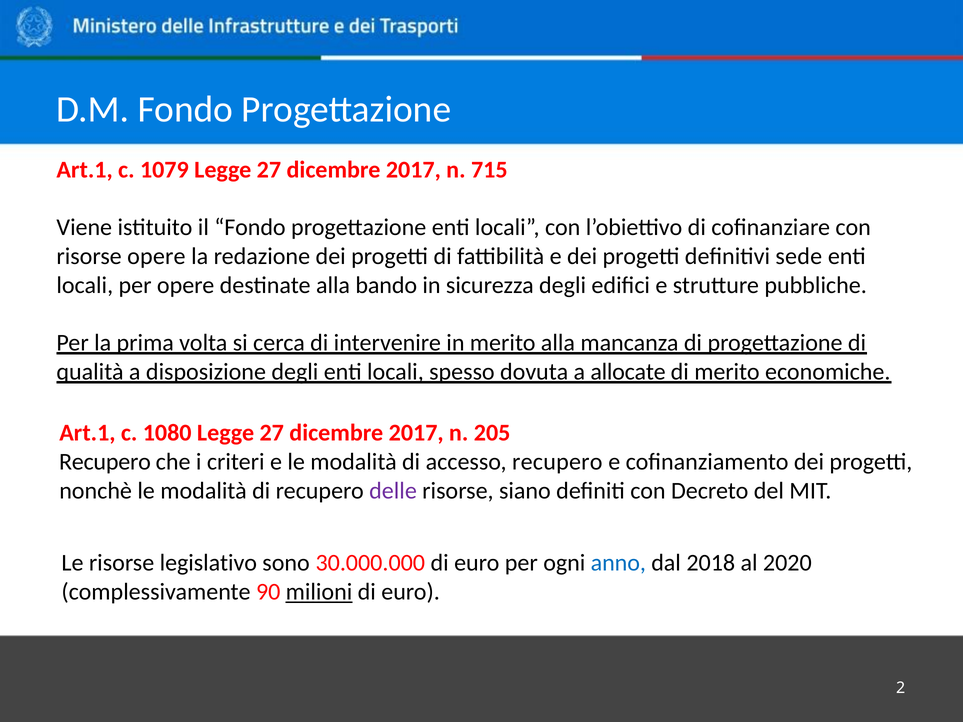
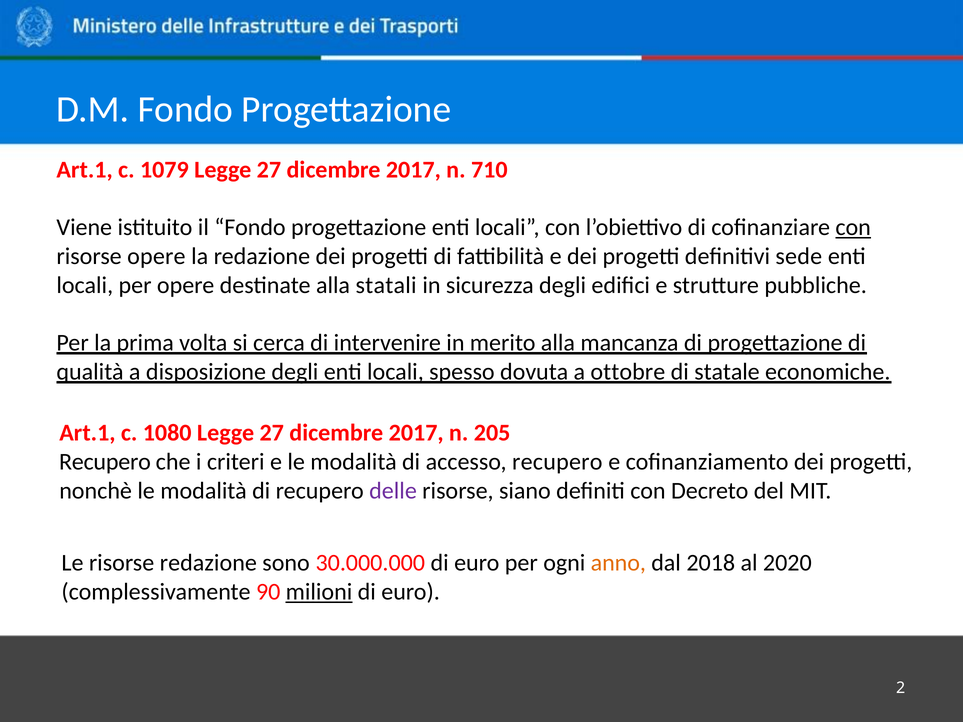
715: 715 -> 710 (489, 170)
con underline: none -> present (853, 227)
bando: bando -> statali (386, 285)
allocate: allocate -> ottobre (628, 372)
di merito: merito -> statale (727, 372)
risorse legislativo: legislativo -> redazione (208, 563)
anno colour: blue -> orange (618, 563)
